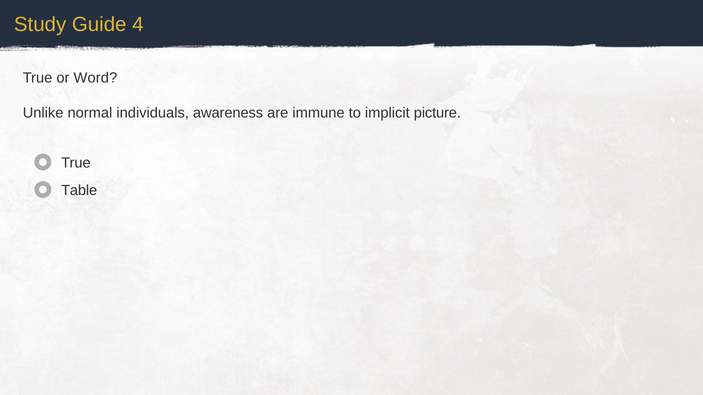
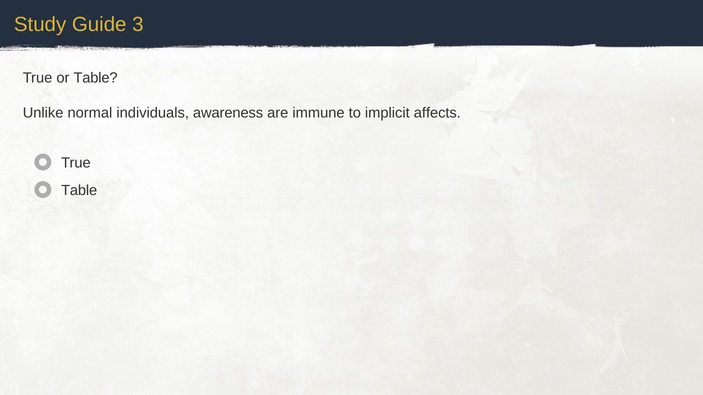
4: 4 -> 3 (138, 24)
or Word: Word -> Table (96, 78)
picture: picture -> affects (437, 113)
